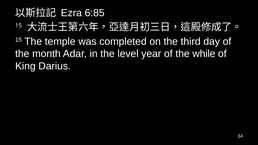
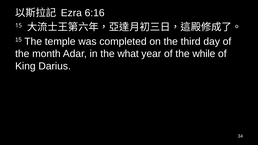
6:85: 6:85 -> 6:16 (95, 13)
level: level -> what (128, 54)
